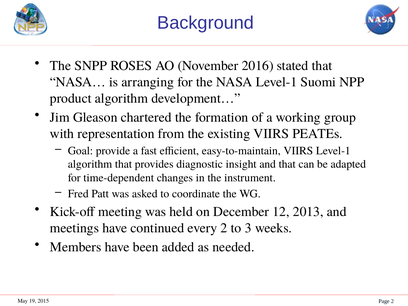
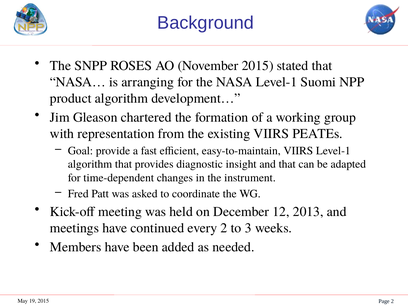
November 2016: 2016 -> 2015 (258, 66)
